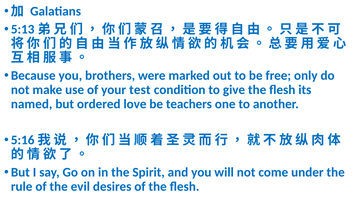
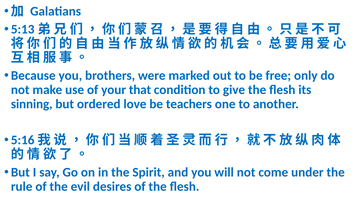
test: test -> that (140, 90)
named: named -> sinning (32, 104)
